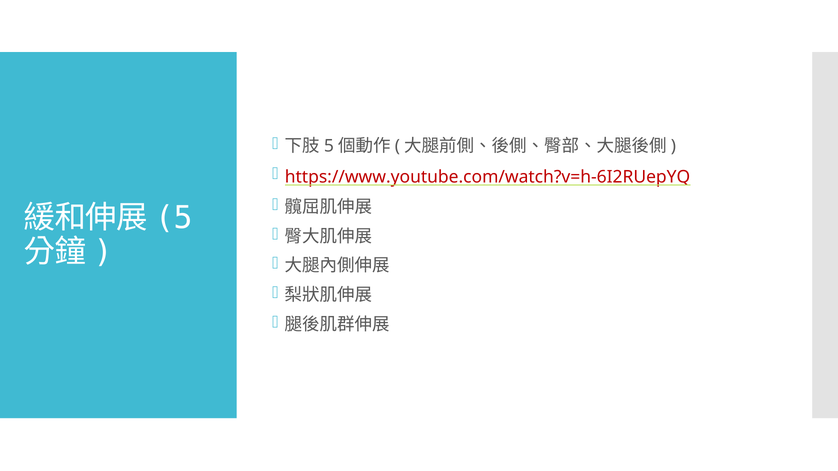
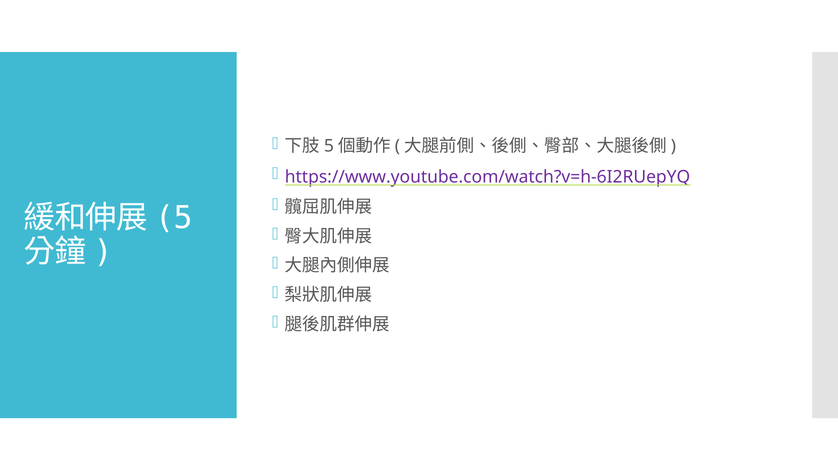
https://www.youtube.com/watch?v=h-6I2RUepYQ colour: red -> purple (488, 177)
